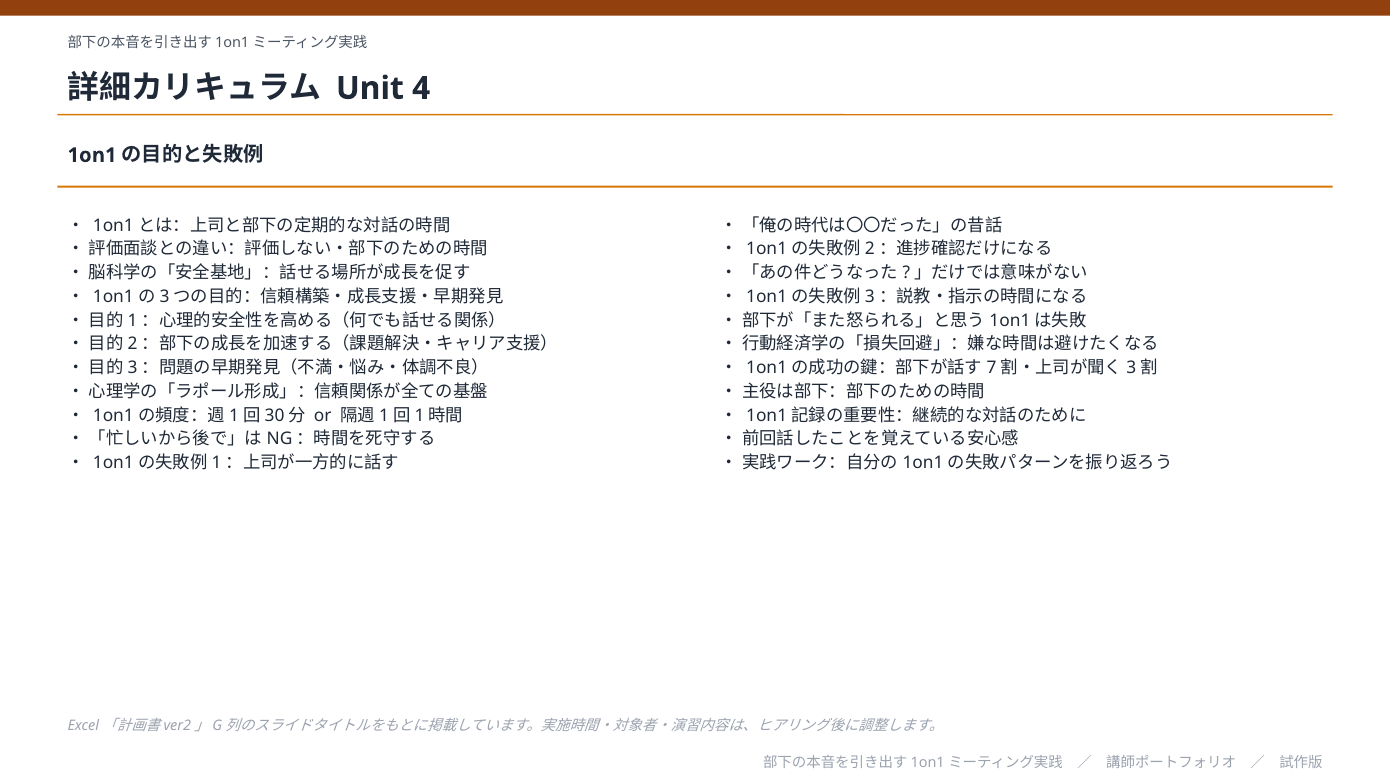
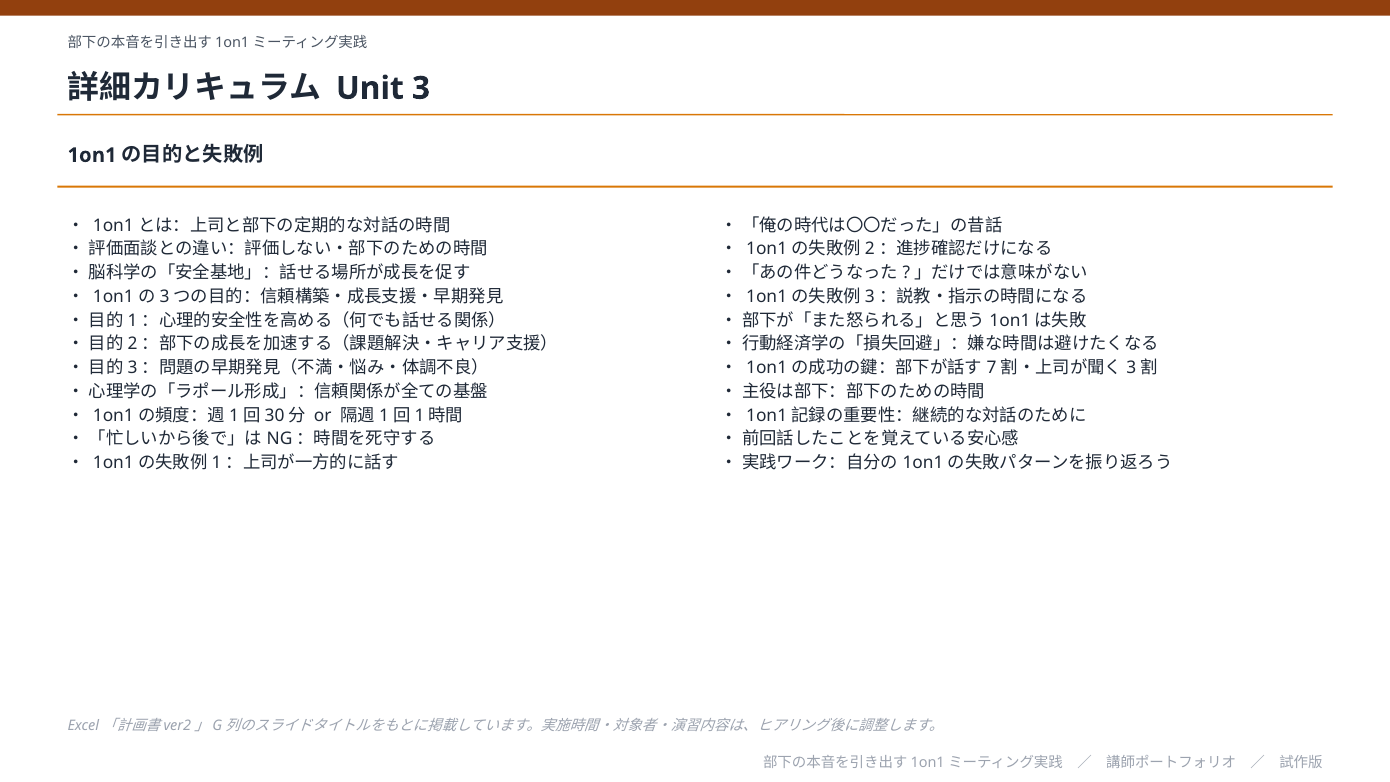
4: 4 -> 3 (421, 88)
